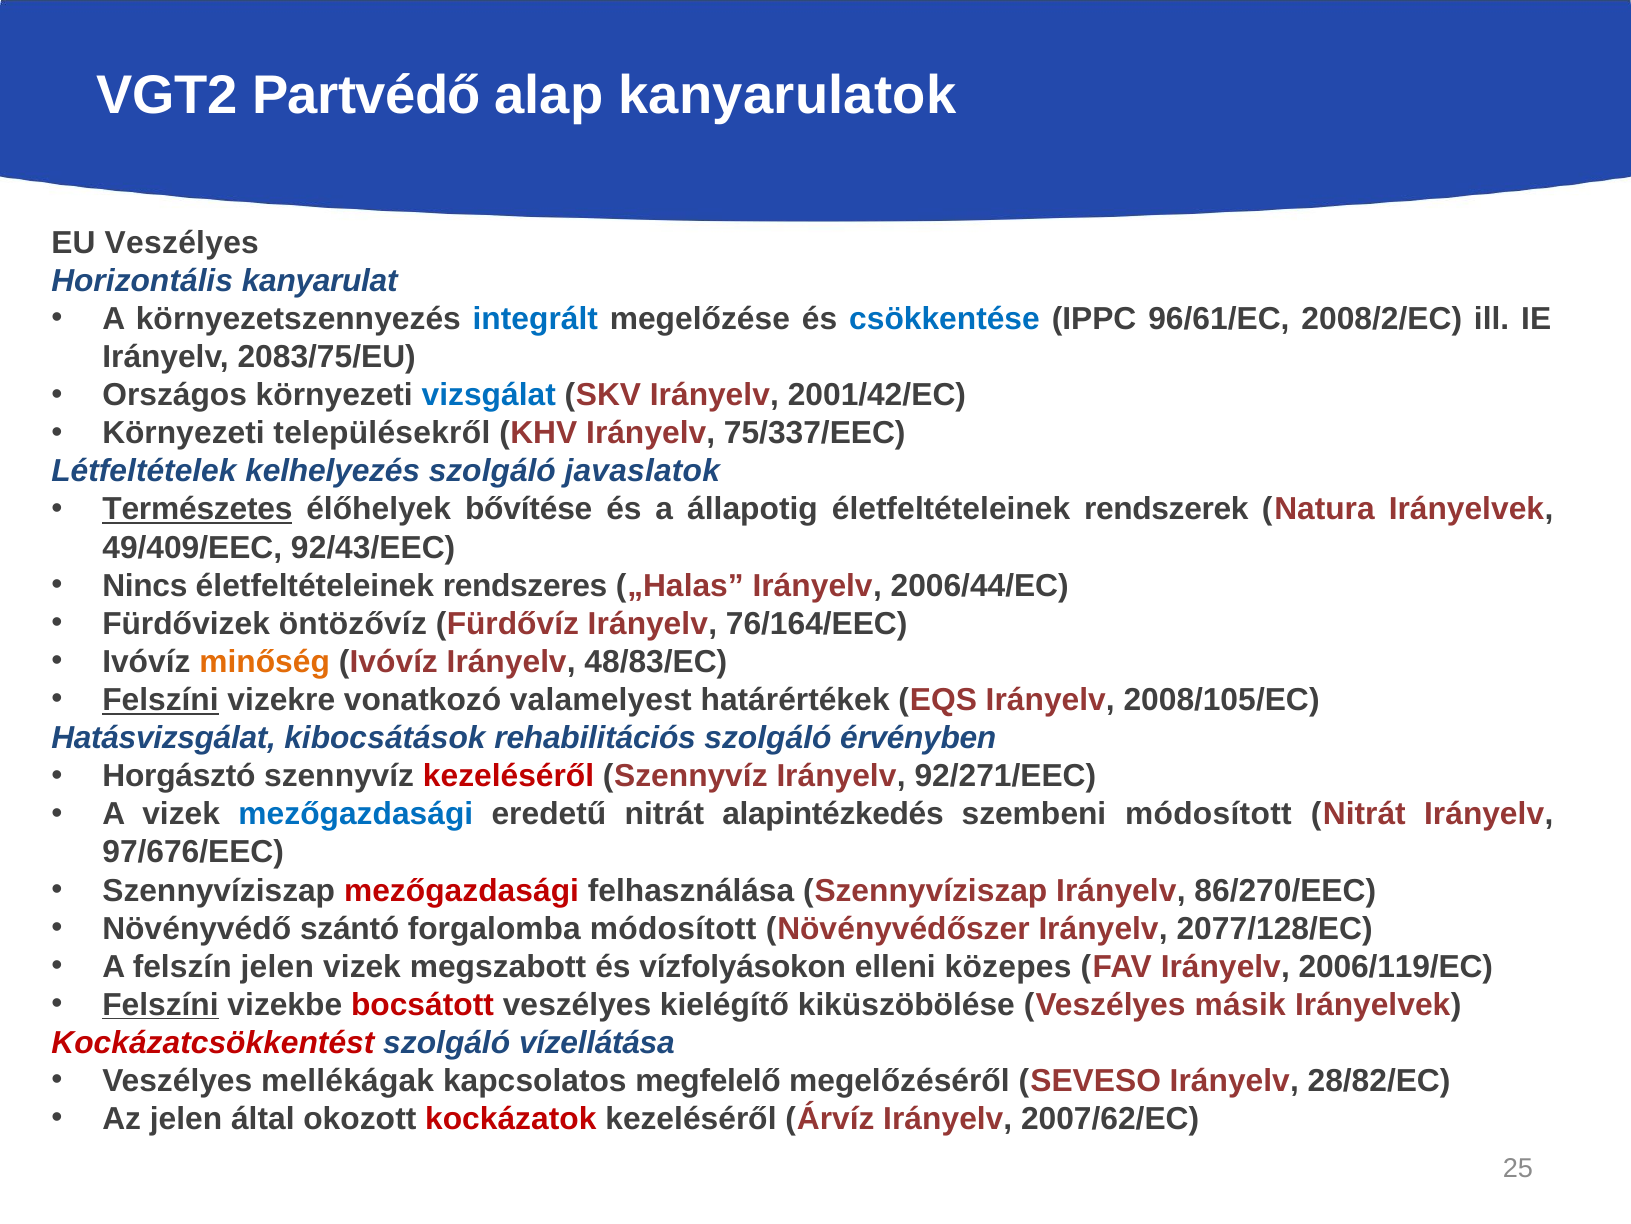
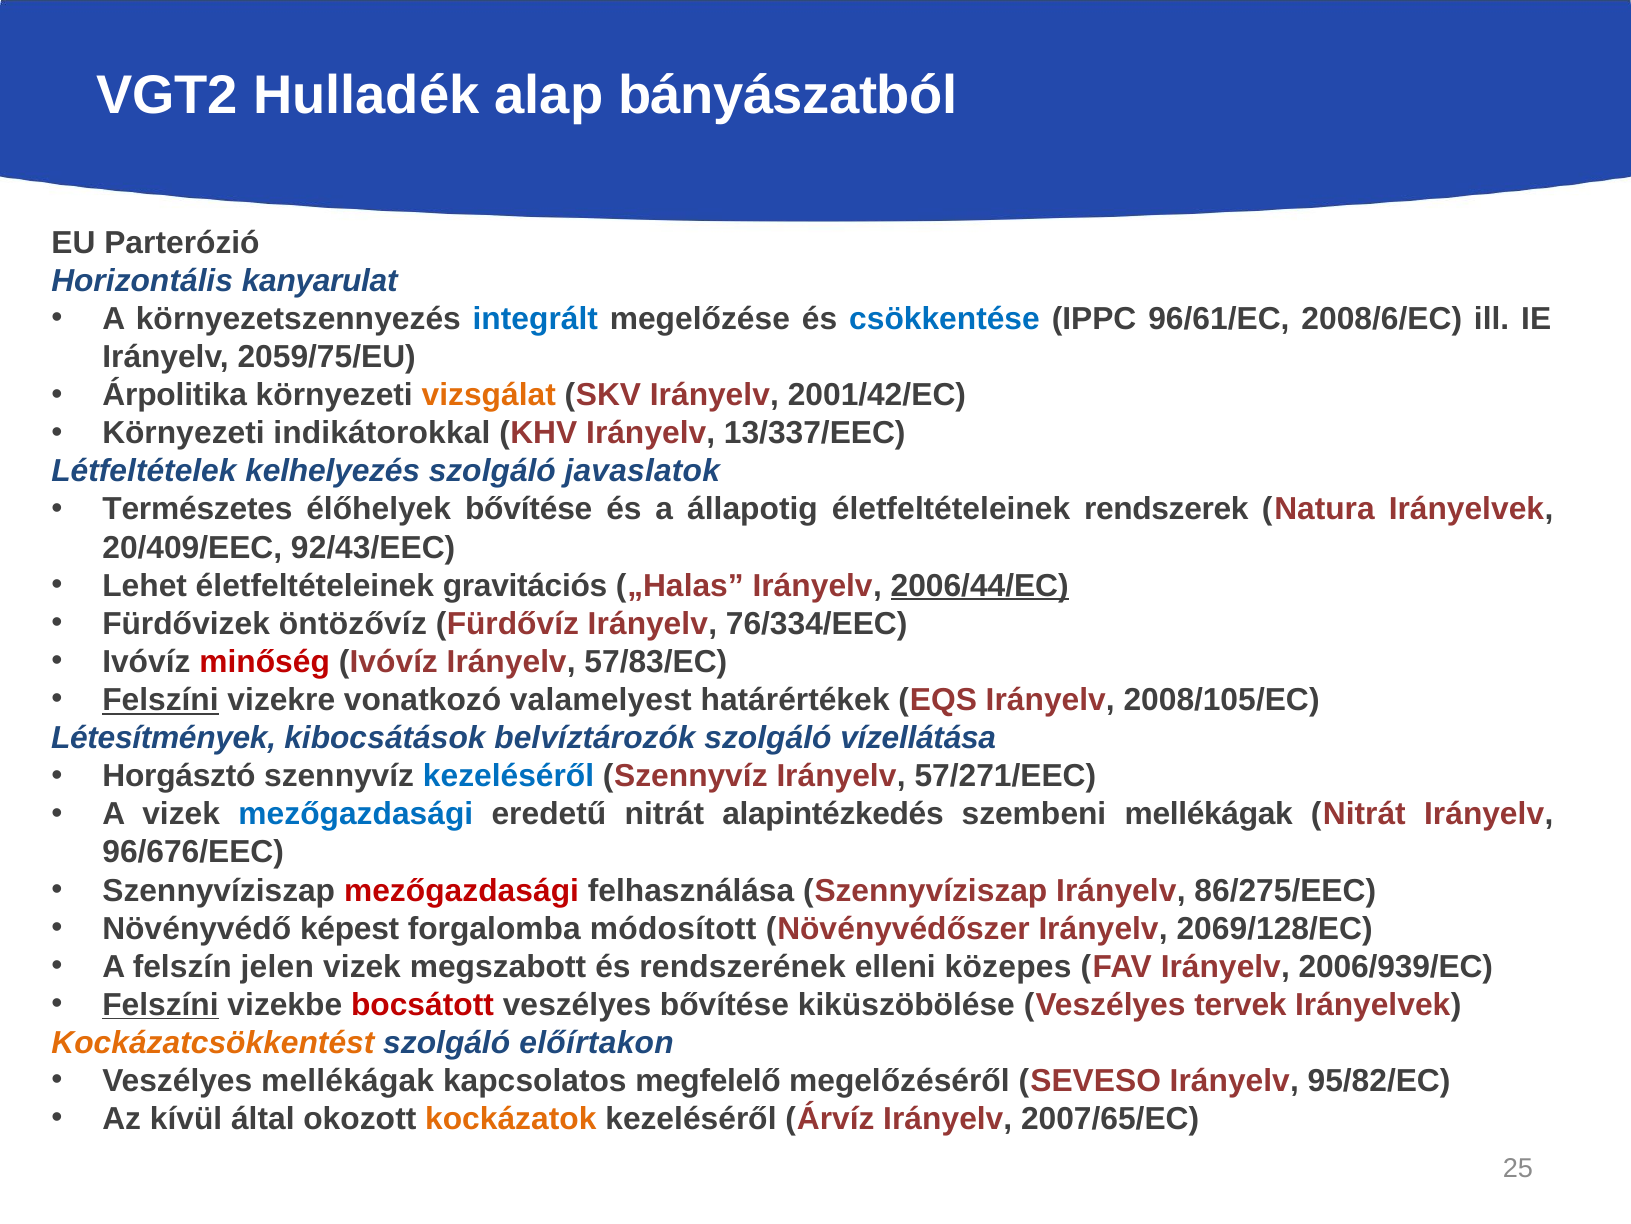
Partvédő: Partvédő -> Hulladék (366, 95)
kanyarulatok: kanyarulatok -> bányászatból (788, 95)
EU Veszélyes: Veszélyes -> Parterózió (182, 243)
2008/2/EC: 2008/2/EC -> 2008/6/EC (1382, 319)
2083/75/EU: 2083/75/EU -> 2059/75/EU (327, 357)
Országos: Országos -> Árpolitika (175, 395)
vizsgálat colour: blue -> orange (489, 395)
településekről: településekről -> indikátorokkal (382, 433)
75/337/EEC: 75/337/EEC -> 13/337/EEC (815, 433)
Természetes underline: present -> none (197, 509)
49/409/EEC: 49/409/EEC -> 20/409/EEC (192, 547)
Nincs: Nincs -> Lehet (145, 585)
rendszeres: rendszeres -> gravitációs (525, 585)
2006/44/EC underline: none -> present (980, 585)
76/164/EEC: 76/164/EEC -> 76/334/EEC (817, 623)
minőség colour: orange -> red (265, 662)
48/83/EC: 48/83/EC -> 57/83/EC (656, 662)
Hatásvizsgálat: Hatásvizsgálat -> Létesítmények (164, 738)
rehabilitációs: rehabilitációs -> belvíztározók (595, 738)
érvényben: érvényben -> vízellátása (918, 738)
kezeléséről colour: red -> blue (509, 776)
92/271/EEC: 92/271/EEC -> 57/271/EEC (1005, 776)
szembeni módosított: módosított -> mellékágak (1209, 814)
97/676/EEC: 97/676/EEC -> 96/676/EEC (193, 852)
86/270/EEC: 86/270/EEC -> 86/275/EEC (1285, 890)
szántó: szántó -> képest (350, 928)
2077/128/EC: 2077/128/EC -> 2069/128/EC (1275, 928)
vízfolyásokon: vízfolyásokon -> rendszerének (743, 966)
2006/119/EC: 2006/119/EC -> 2006/939/EC (1396, 966)
veszélyes kielégítő: kielégítő -> bővítése (724, 1004)
másik: másik -> tervek (1240, 1004)
Kockázatcsökkentést colour: red -> orange (213, 1042)
vízellátása: vízellátása -> előírtakon (597, 1042)
28/82/EC: 28/82/EC -> 95/82/EC (1379, 1080)
Az jelen: jelen -> kívül (186, 1118)
kockázatok colour: red -> orange (511, 1118)
2007/62/EC: 2007/62/EC -> 2007/65/EC (1110, 1118)
